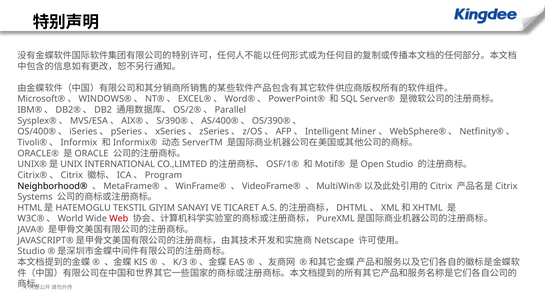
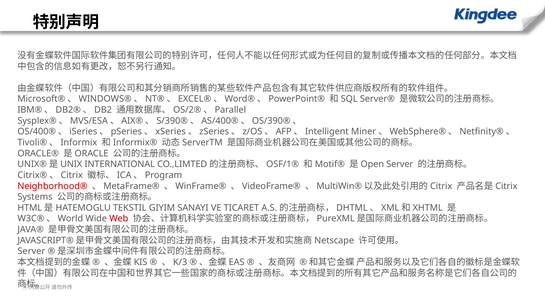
Studio: Studio -> Server (400, 165)
Neighborhood® colour: black -> red (52, 186)
Studio: Studio -> Server (31, 252)
